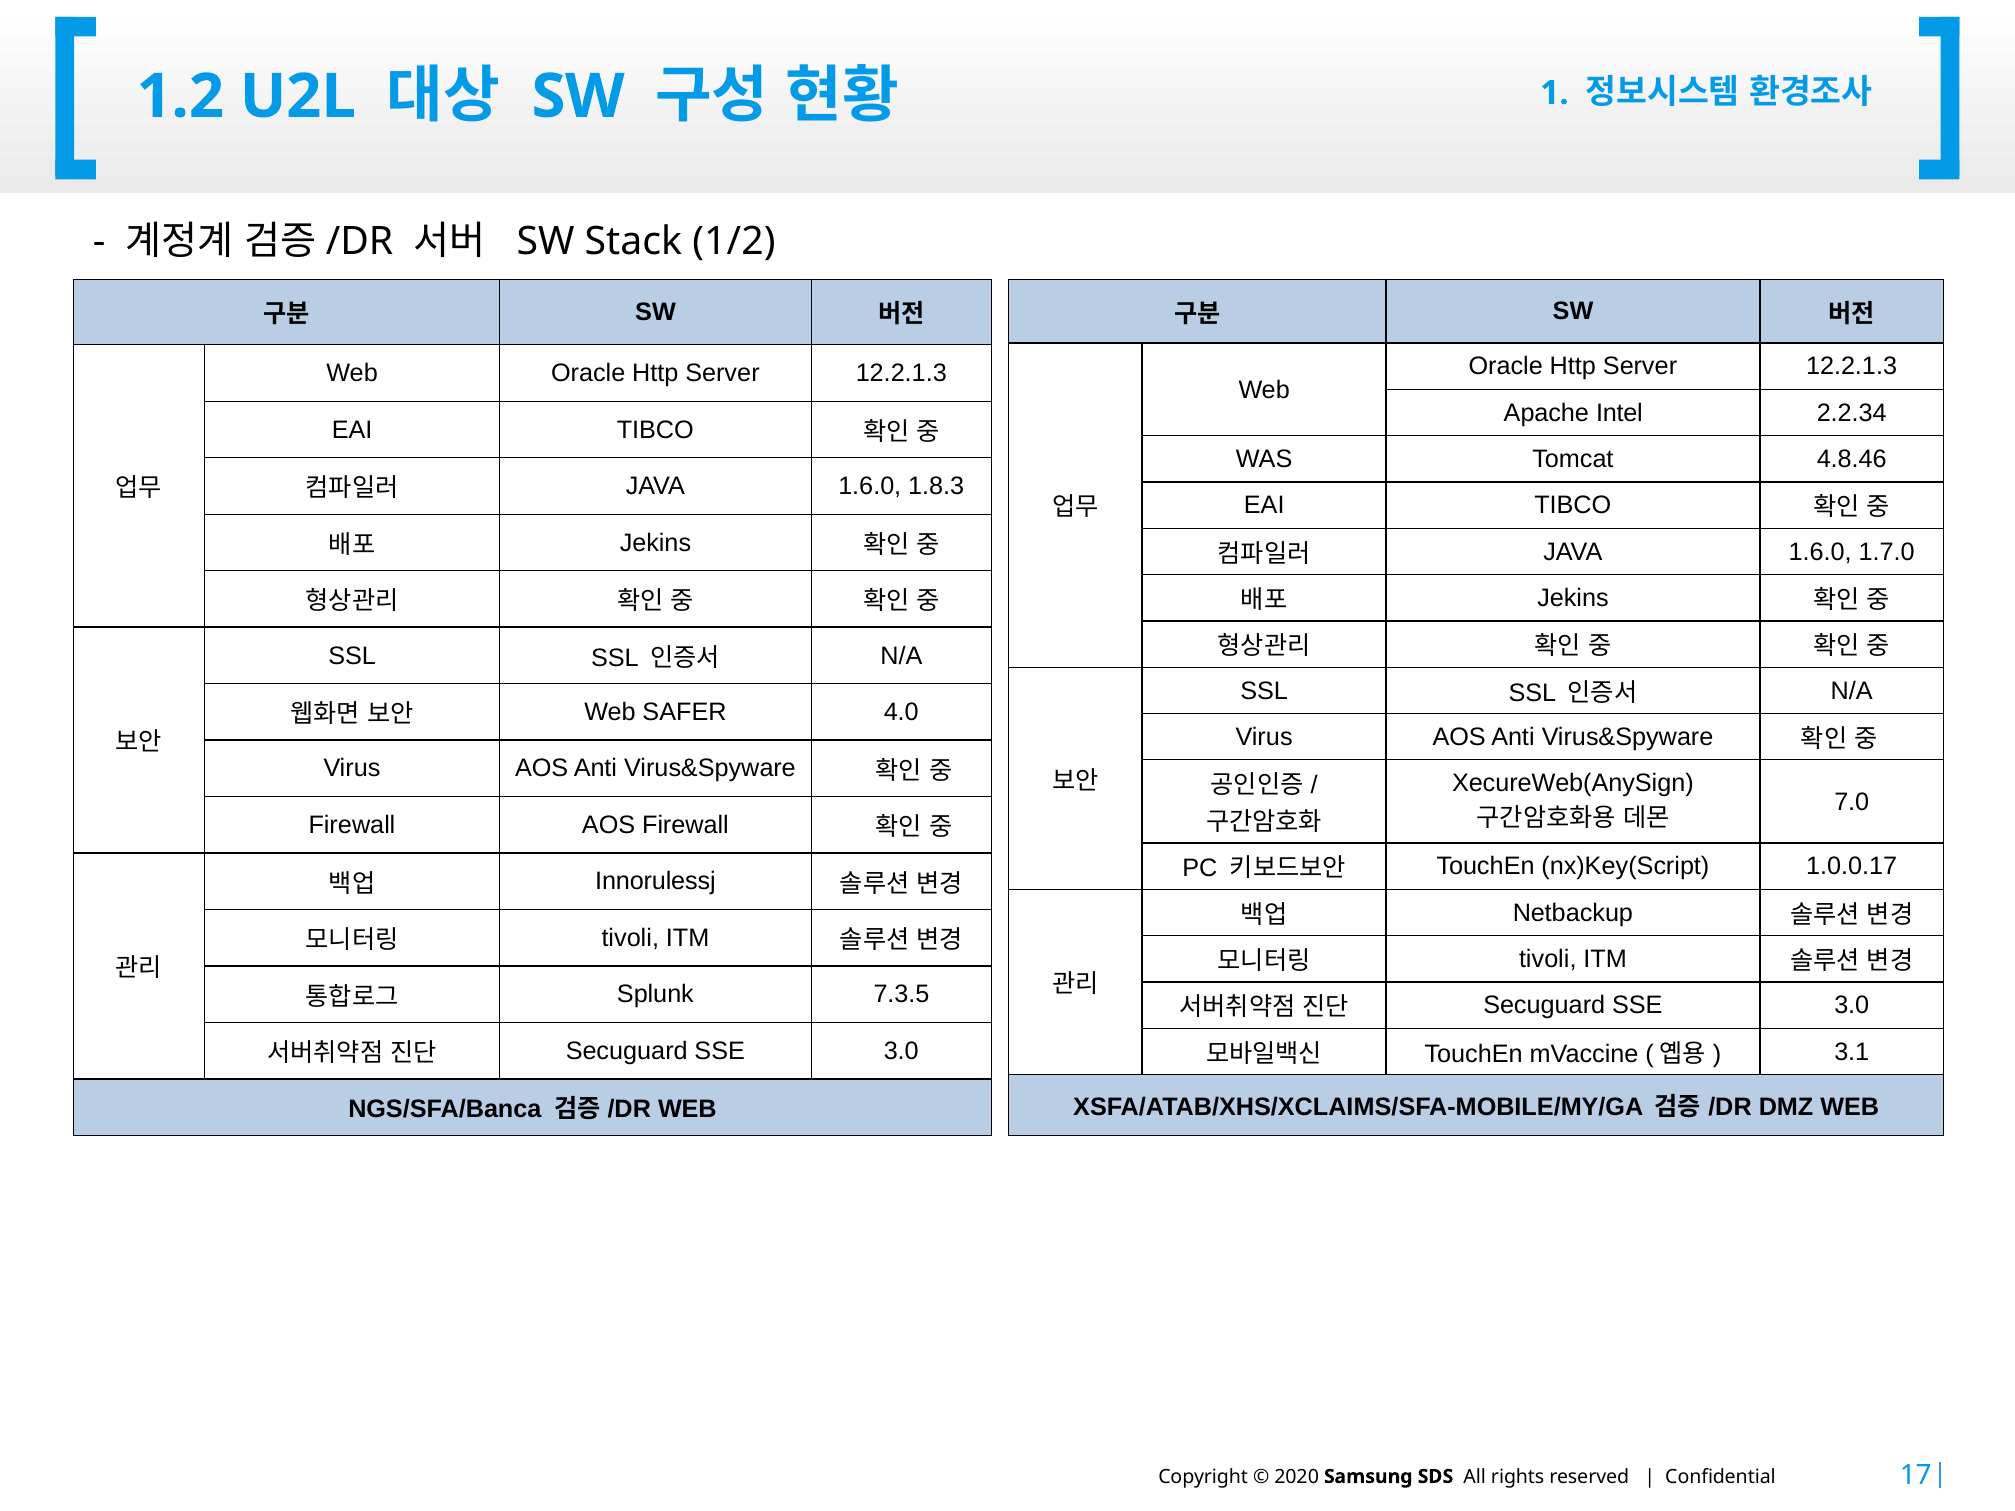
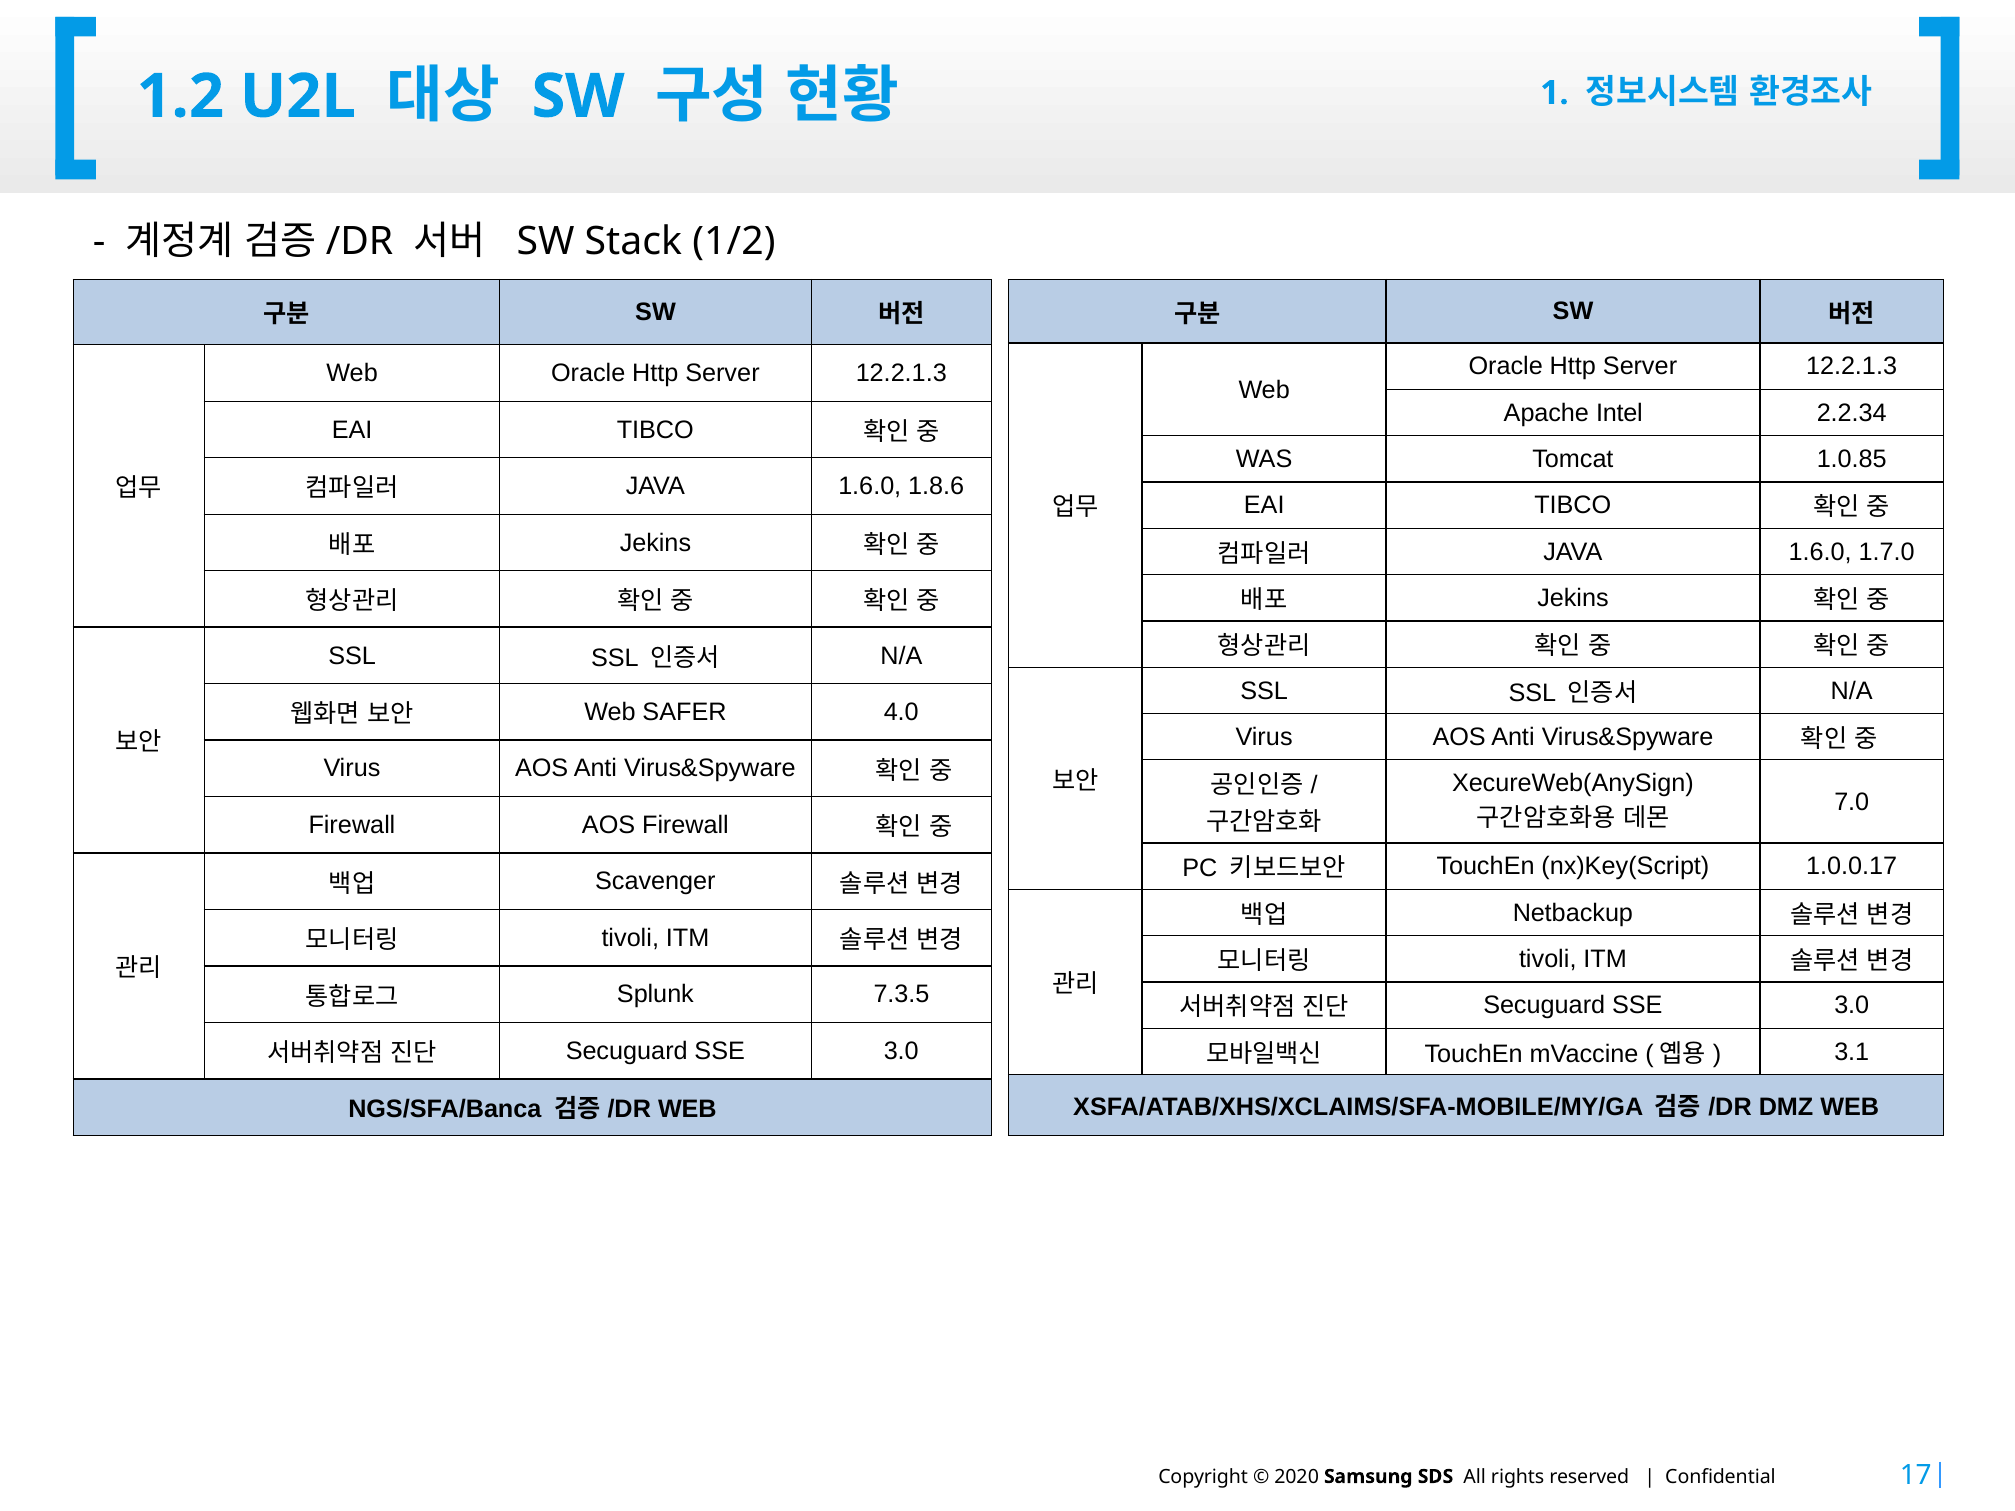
4.8.46: 4.8.46 -> 1.0.85 (1852, 459)
1.8.3: 1.8.3 -> 1.8.6 (936, 486)
Innorulessj: Innorulessj -> Scavenger (655, 882)
